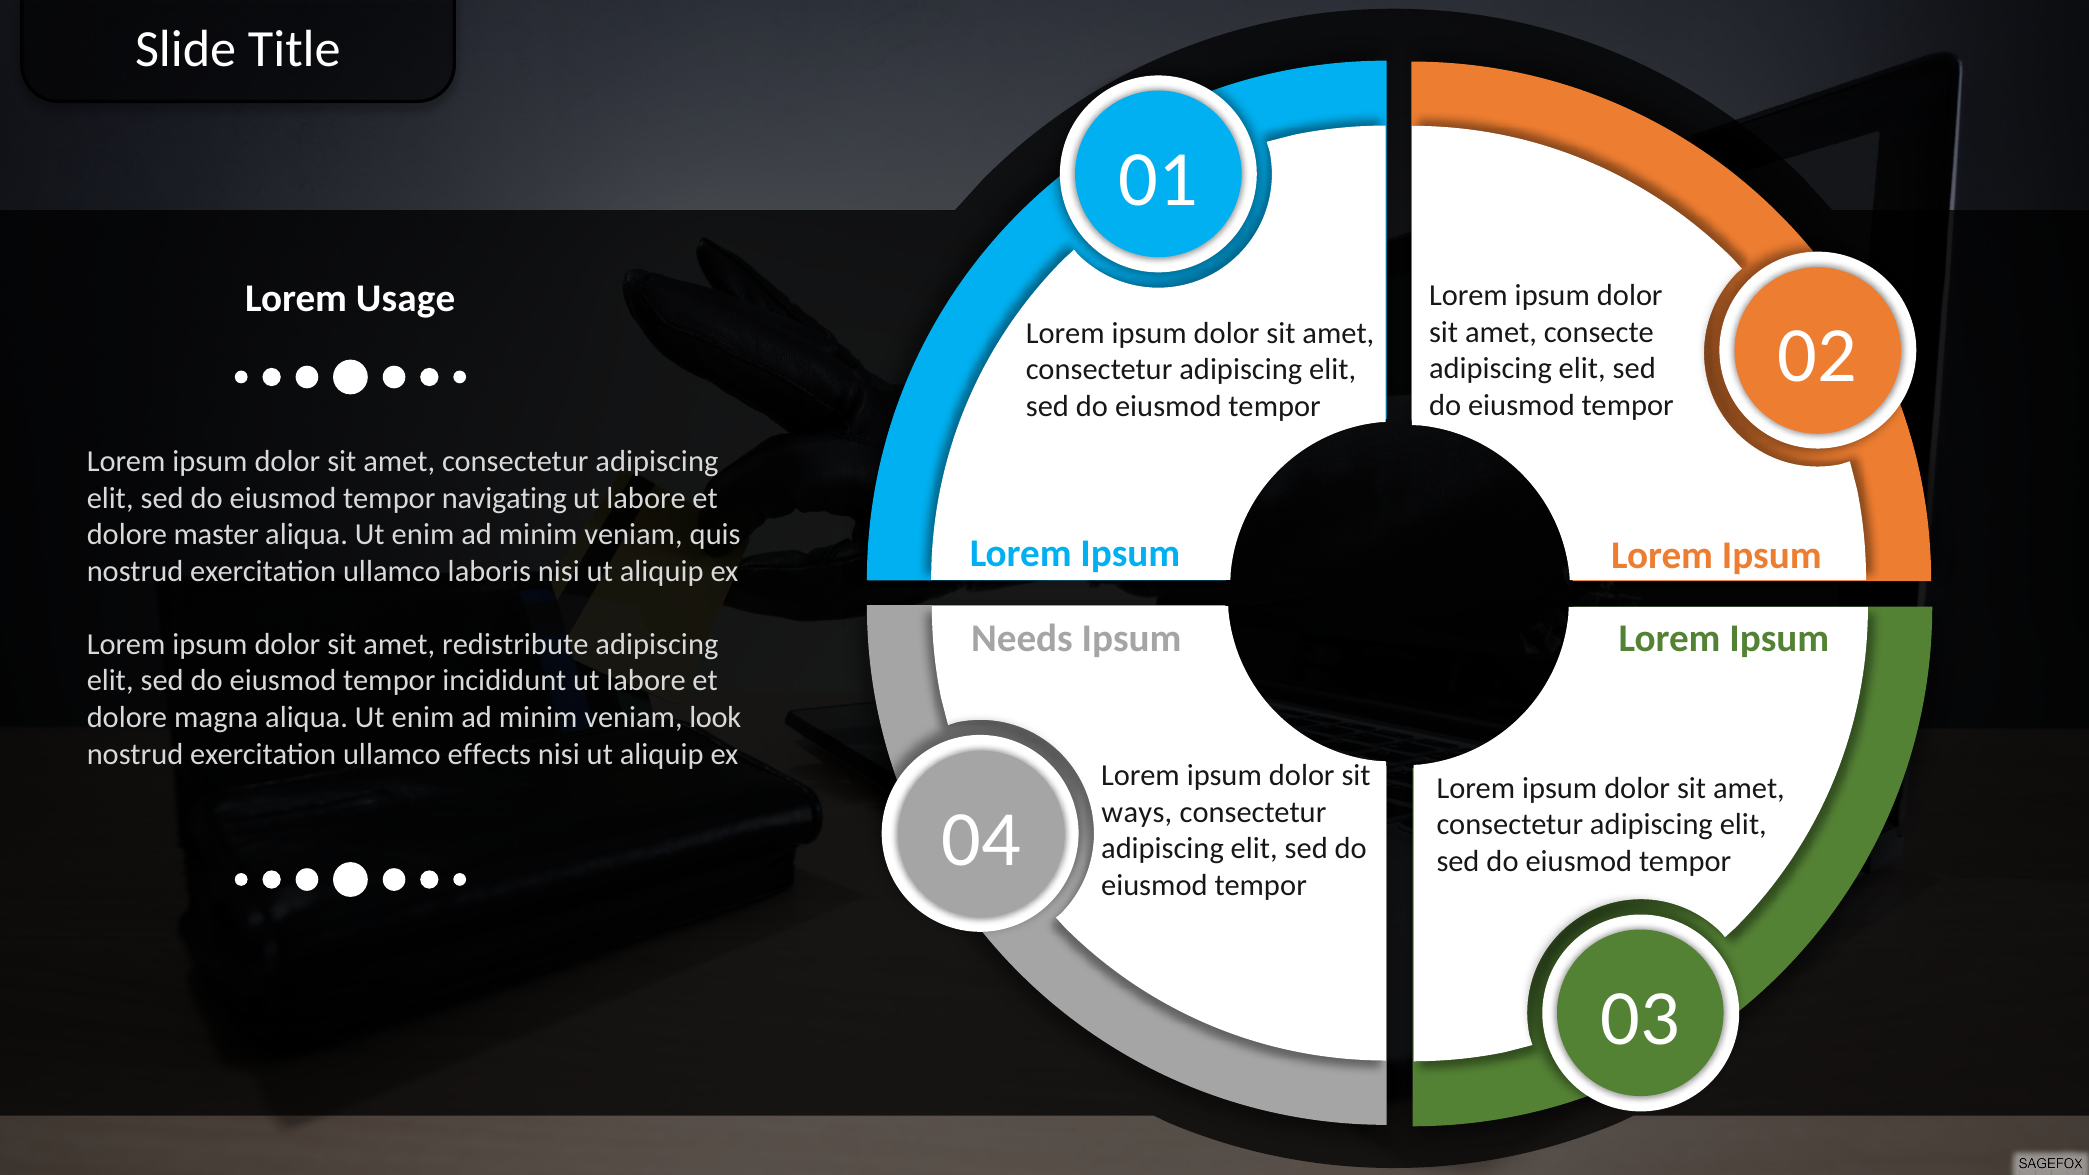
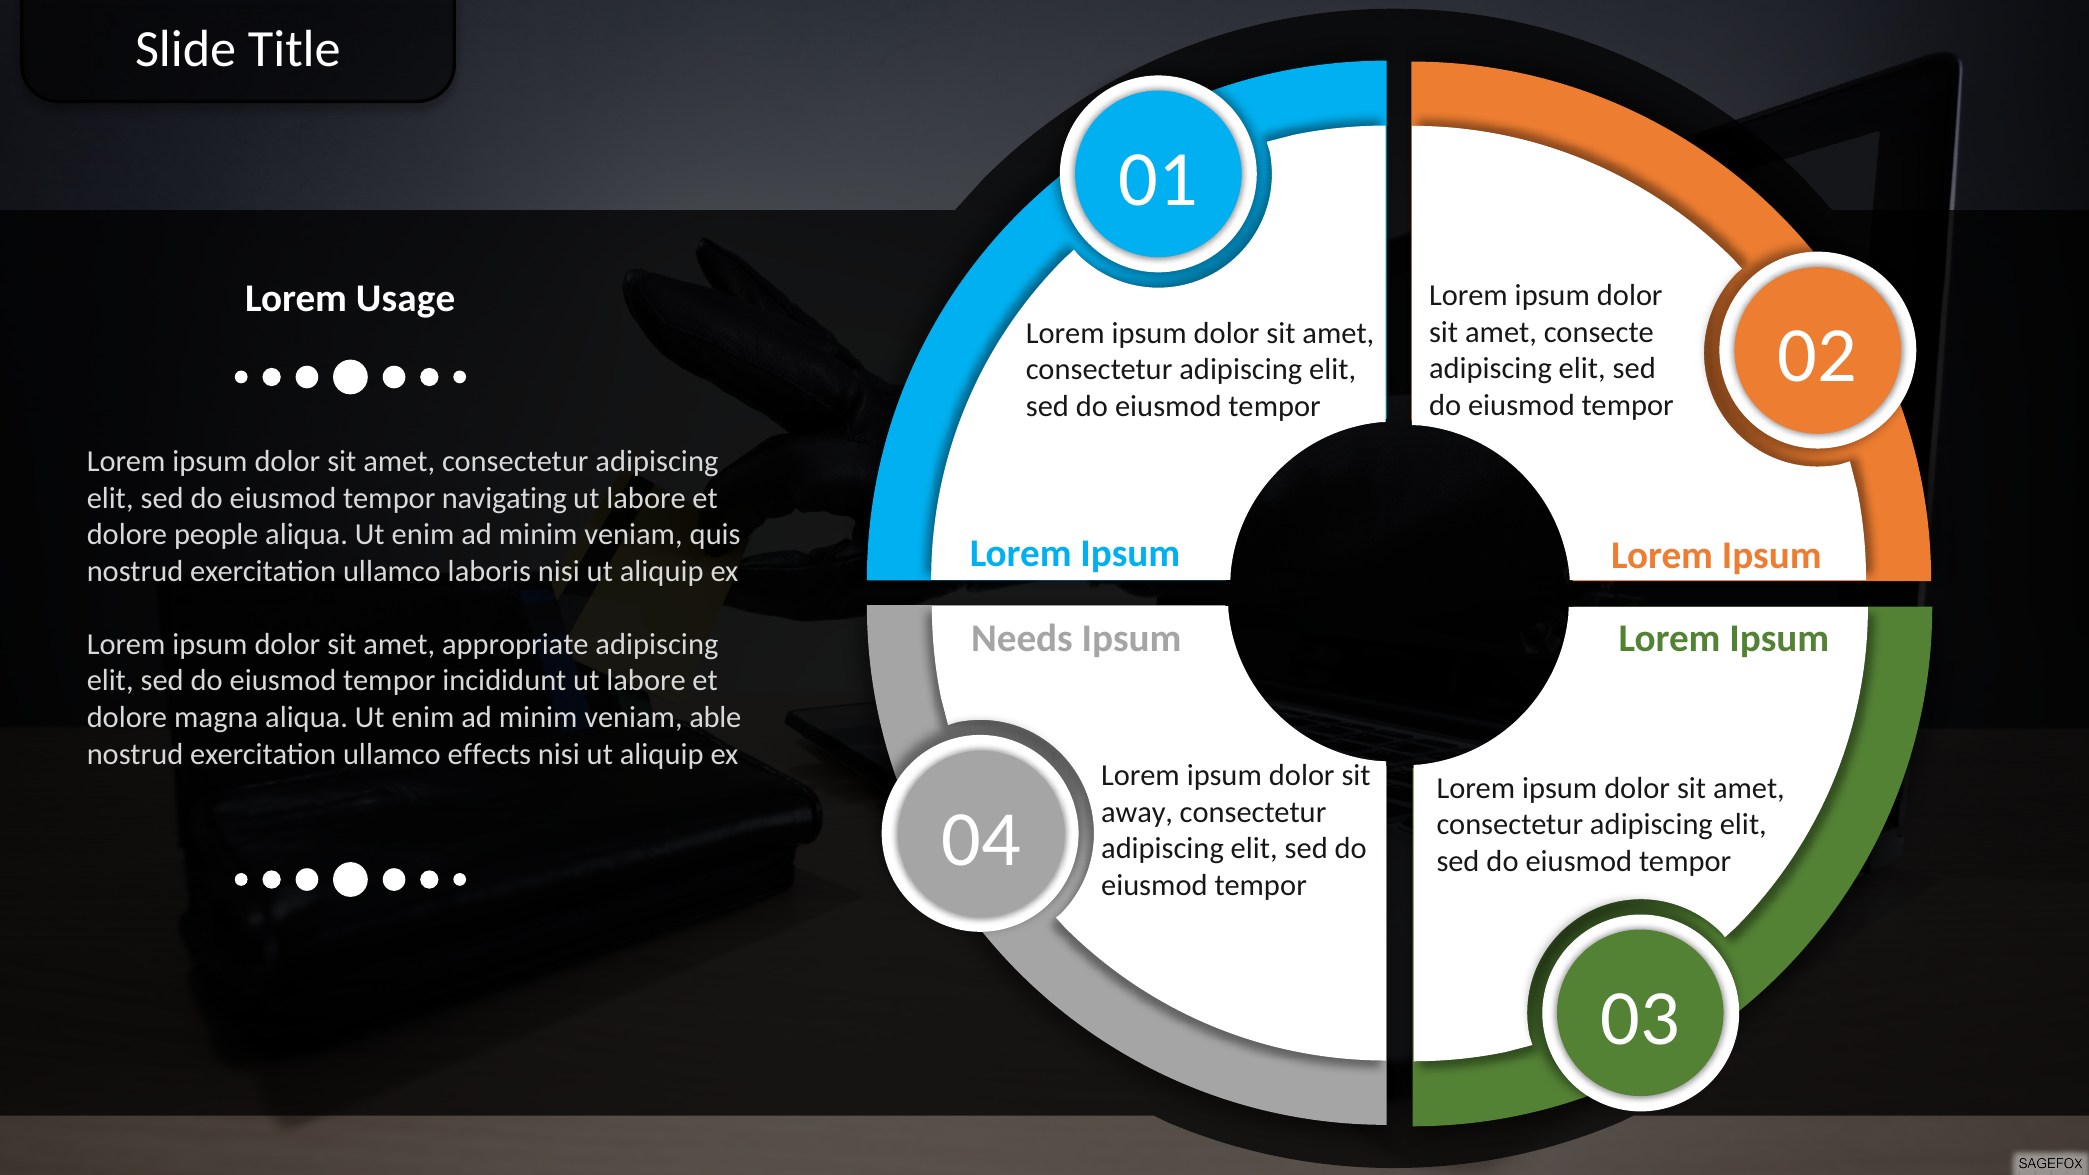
master: master -> people (216, 535)
redistribute: redistribute -> appropriate (515, 644)
look: look -> able (715, 718)
ways: ways -> away (1137, 812)
